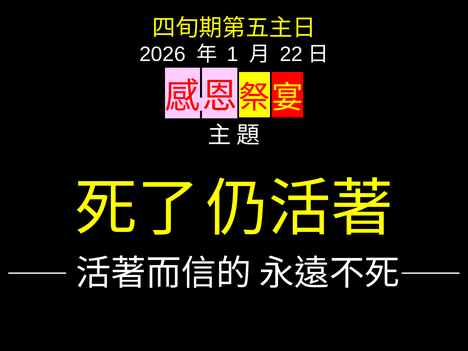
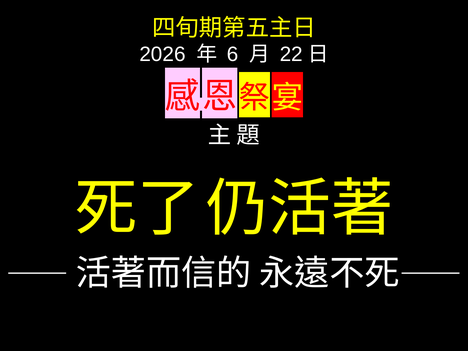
1: 1 -> 6 (233, 54)
